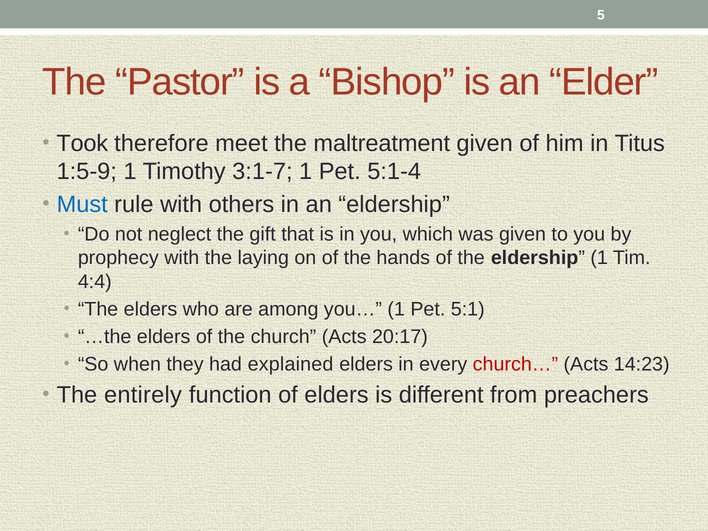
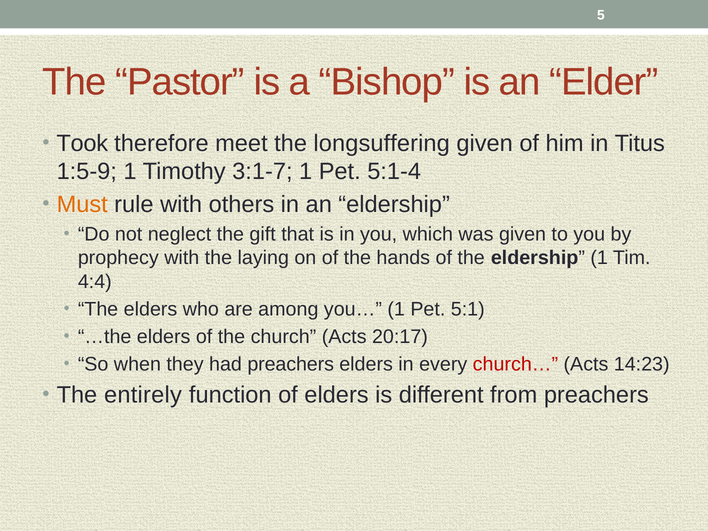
maltreatment: maltreatment -> longsuffering (382, 143)
Must colour: blue -> orange (82, 205)
had explained: explained -> preachers (291, 364)
